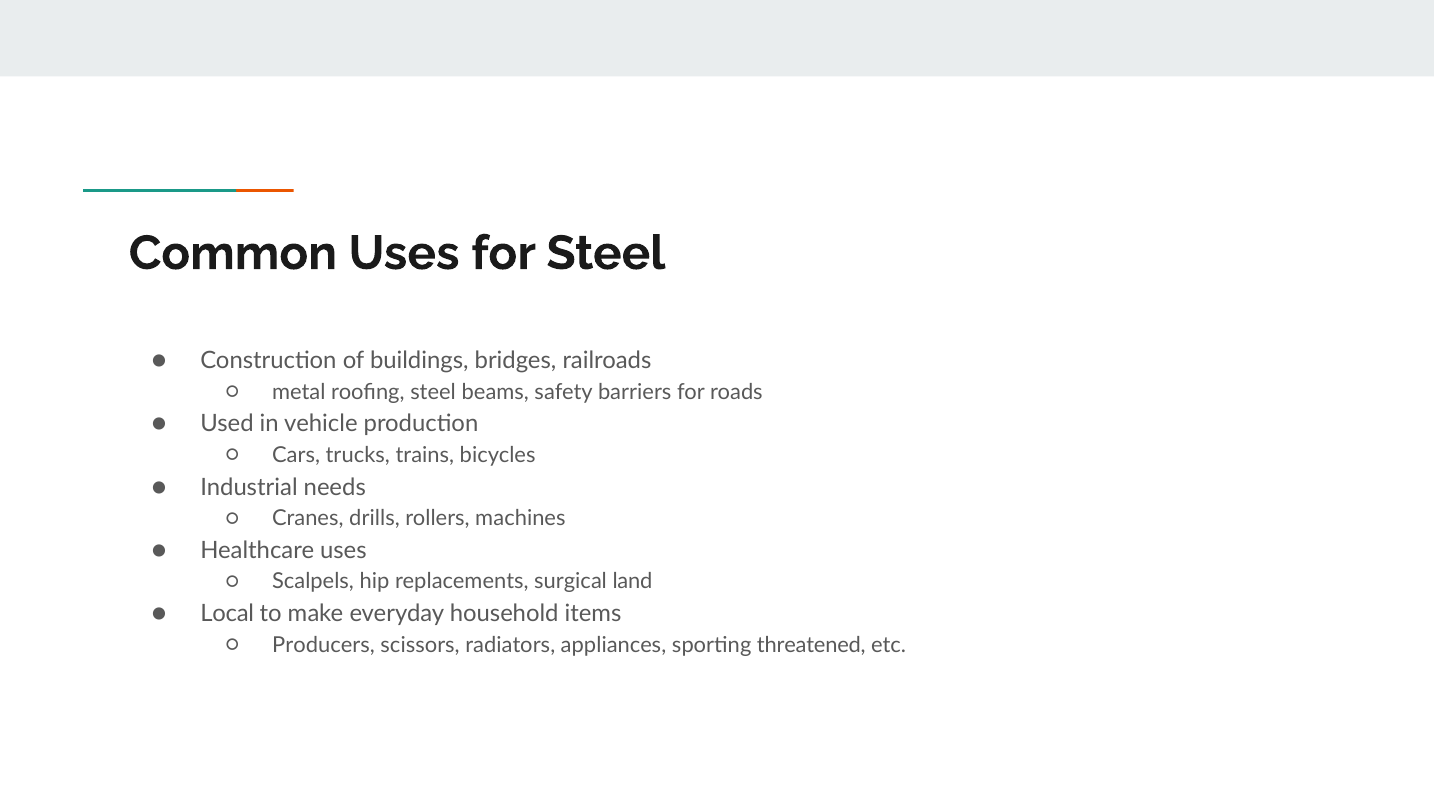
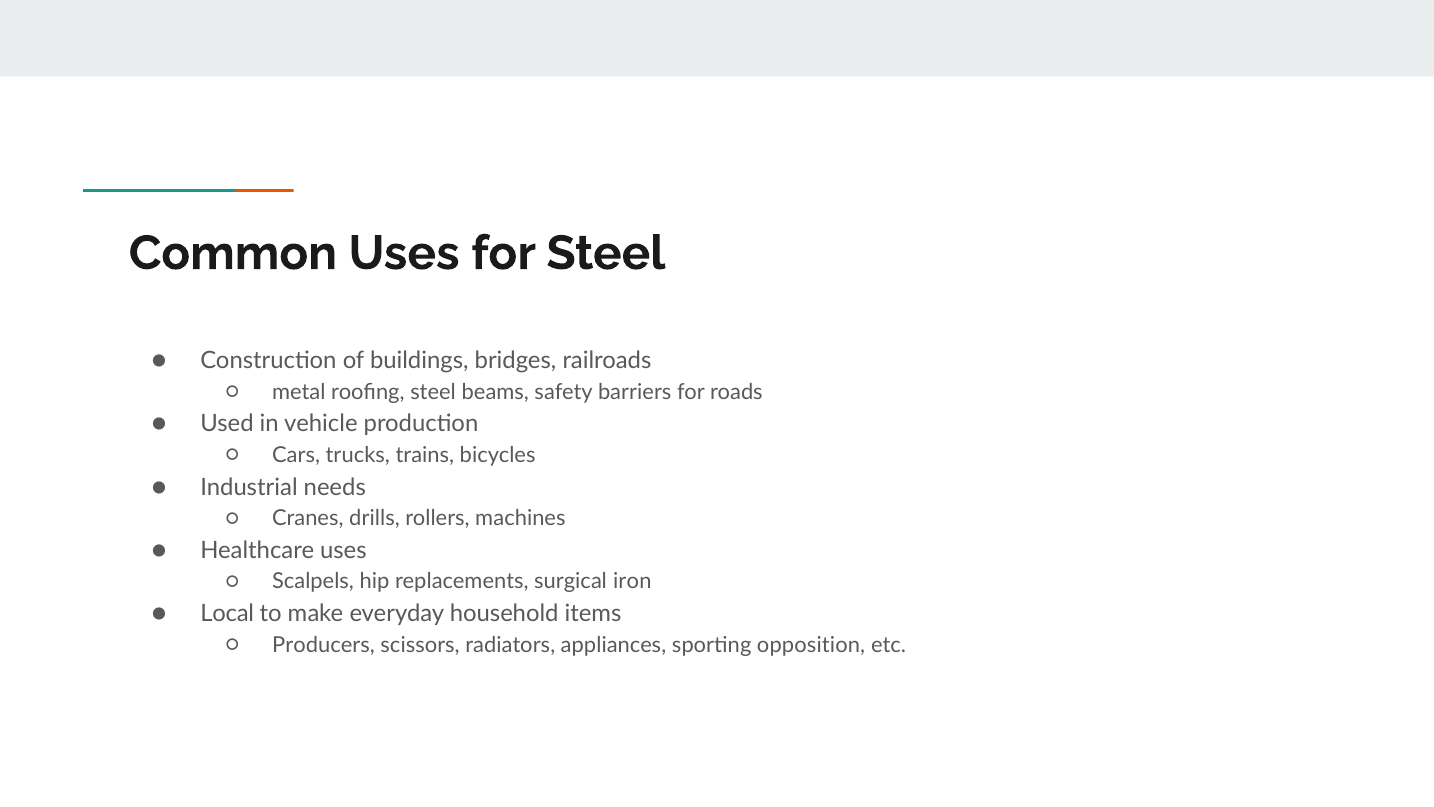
land: land -> iron (632, 581)
threatened: threatened -> opposition (811, 645)
